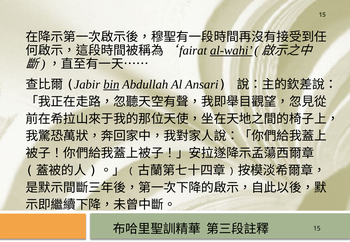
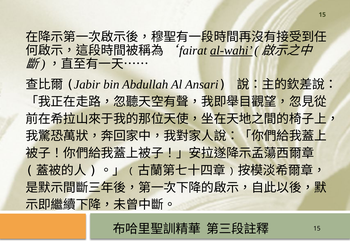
bin underline: present -> none (111, 85)
